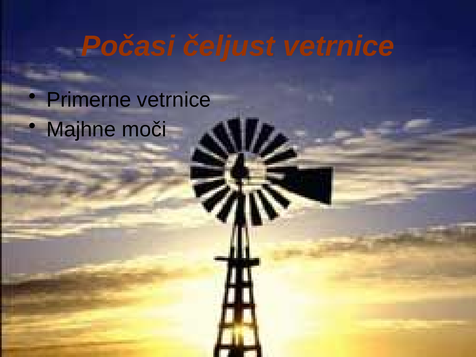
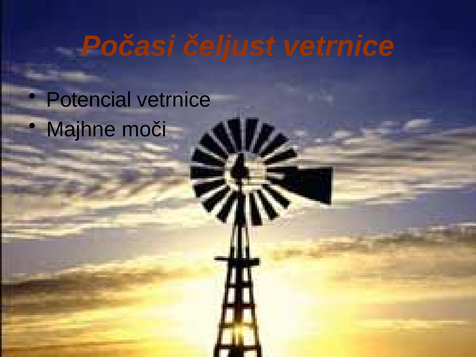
Primerne: Primerne -> Potencial (89, 100)
